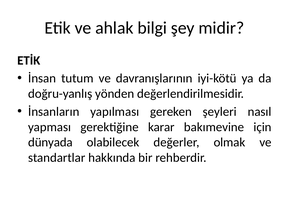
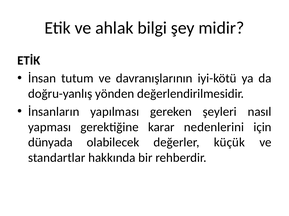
bakımevine: bakımevine -> nedenlerini (214, 127)
olmak: olmak -> küçük (229, 143)
